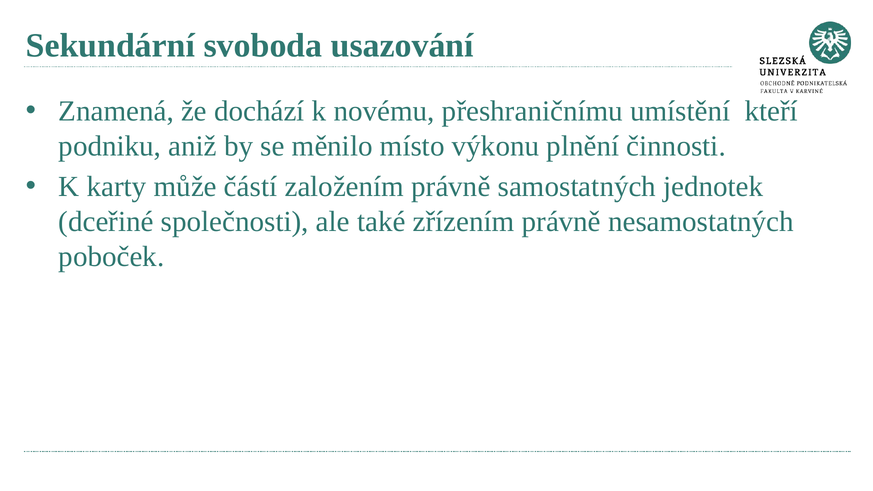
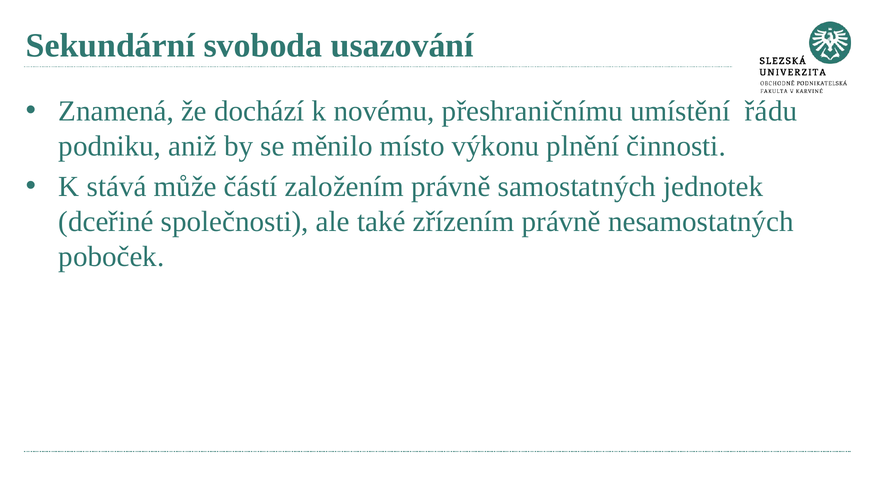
kteří: kteří -> řádu (771, 111)
karty: karty -> stává (117, 187)
